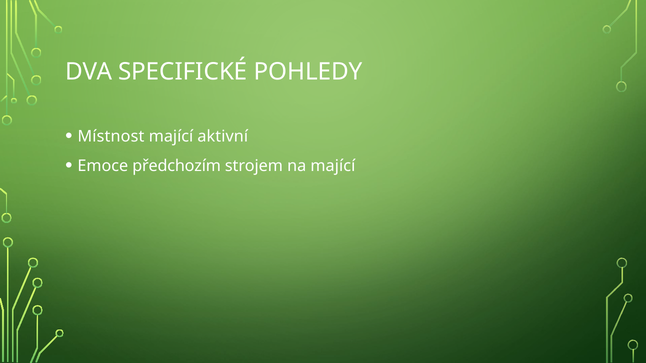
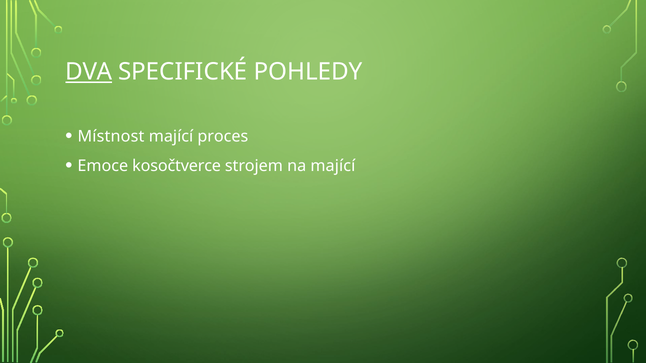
DVA underline: none -> present (89, 72)
aktivní: aktivní -> proces (223, 136)
předchozím: předchozím -> kosočtverce (177, 166)
